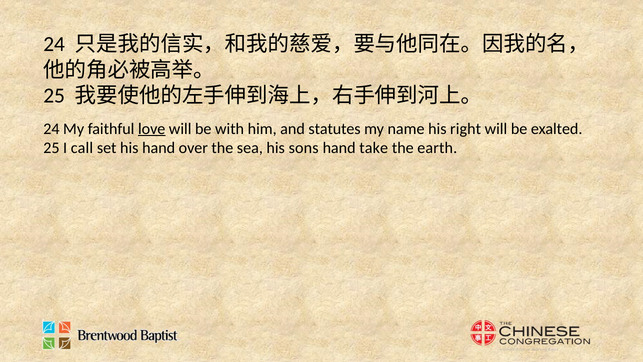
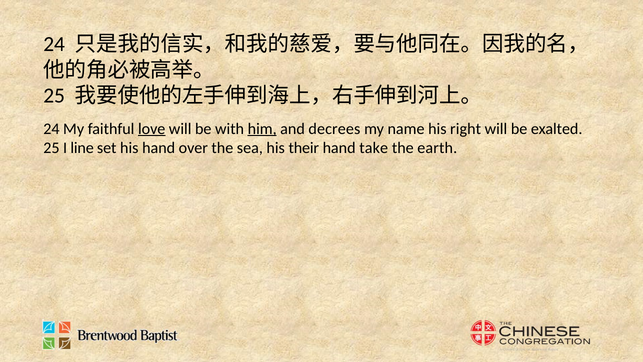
him underline: none -> present (262, 129)
statutes: statutes -> decrees (334, 129)
call: call -> line (82, 148)
sons: sons -> their (304, 148)
